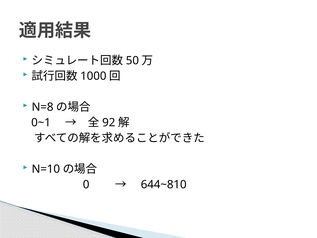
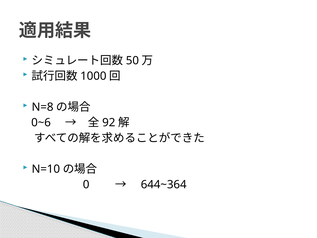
0~1: 0~1 -> 0~6 (41, 123)
644~810: 644~810 -> 644~364 (164, 184)
